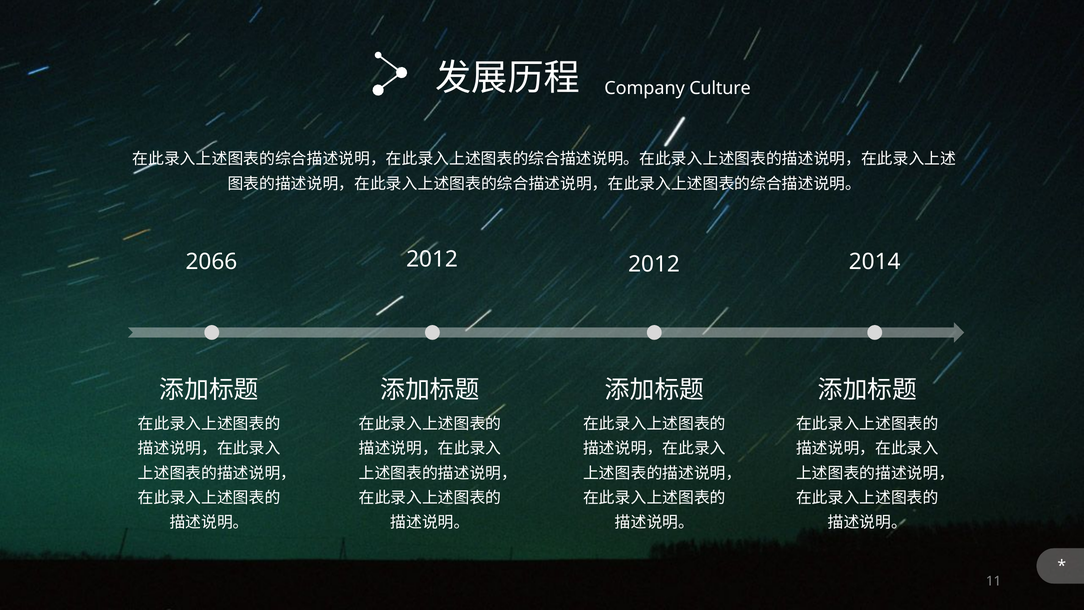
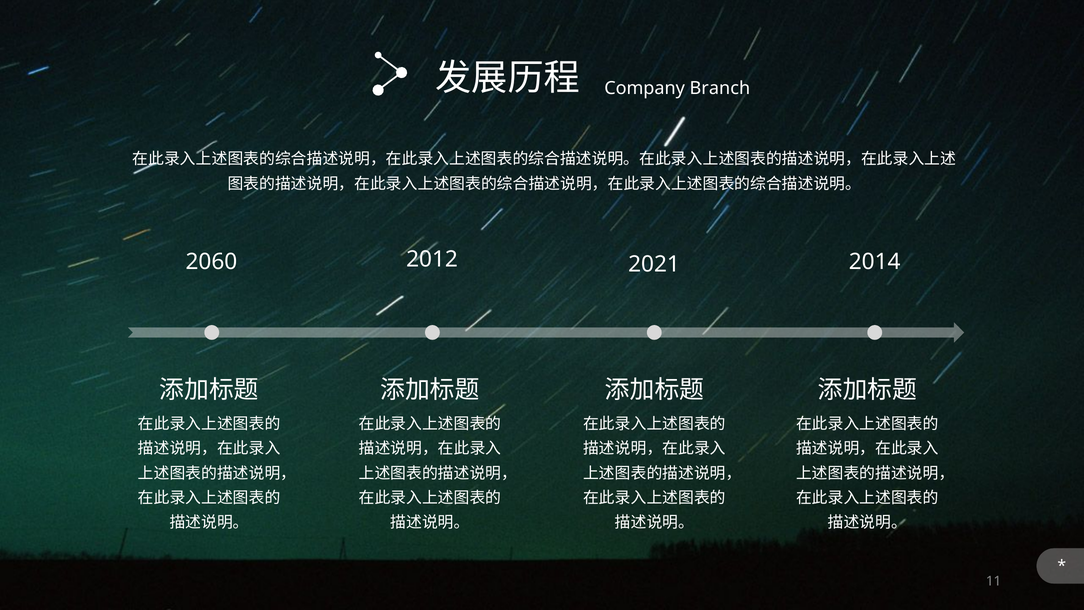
Culture: Culture -> Branch (720, 88)
2066: 2066 -> 2060 (211, 262)
2012: 2012 -> 2021 (654, 264)
